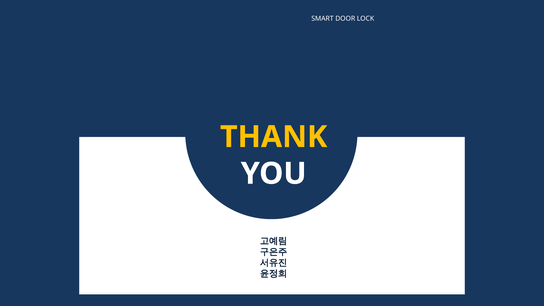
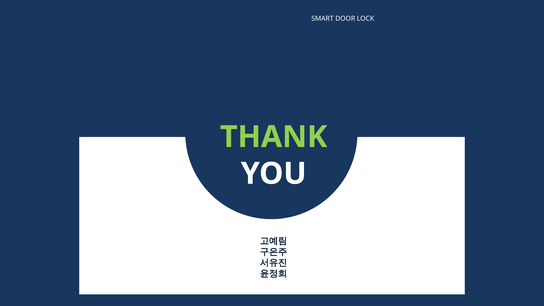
THANK colour: yellow -> light green (274, 137)
